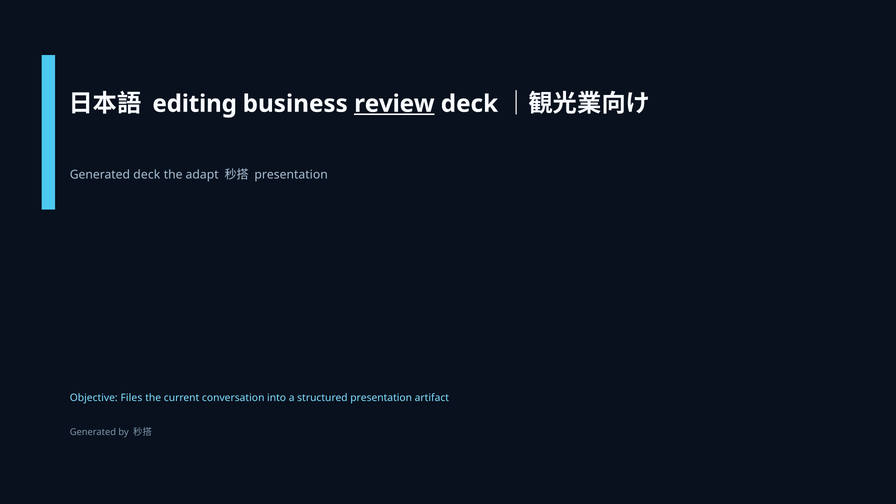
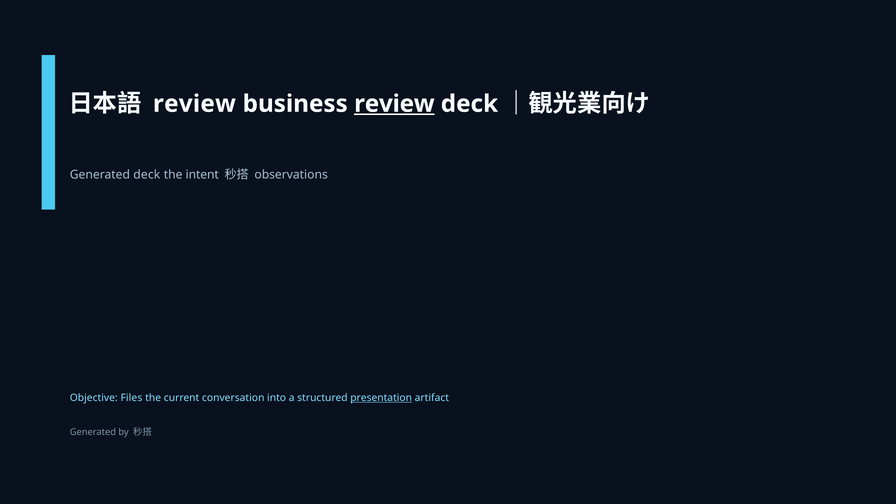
editing: editing -> review (194, 104)
adapt: adapt -> intent (202, 175)
presentation: presentation -> observations (291, 175)
presentation underline: none -> present (381, 398)
